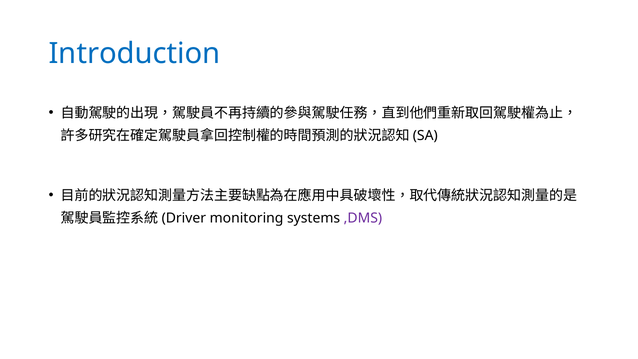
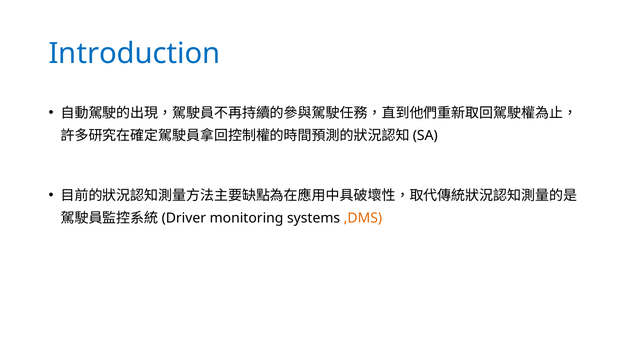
,DMS colour: purple -> orange (363, 218)
